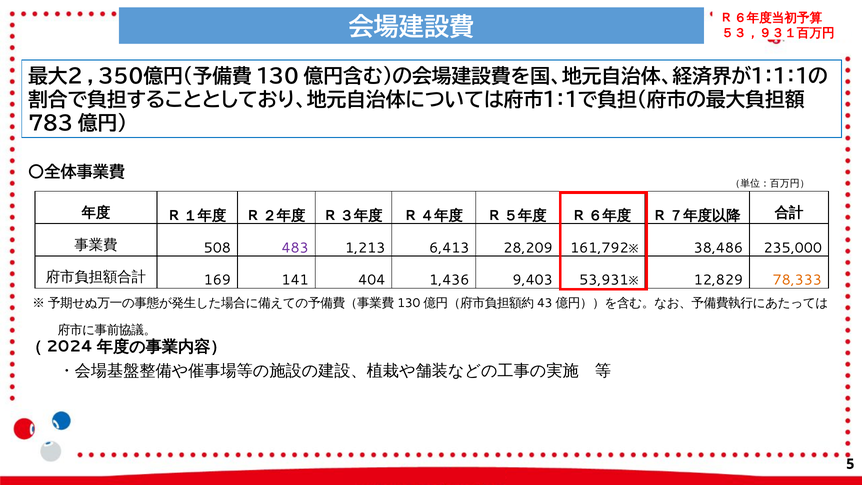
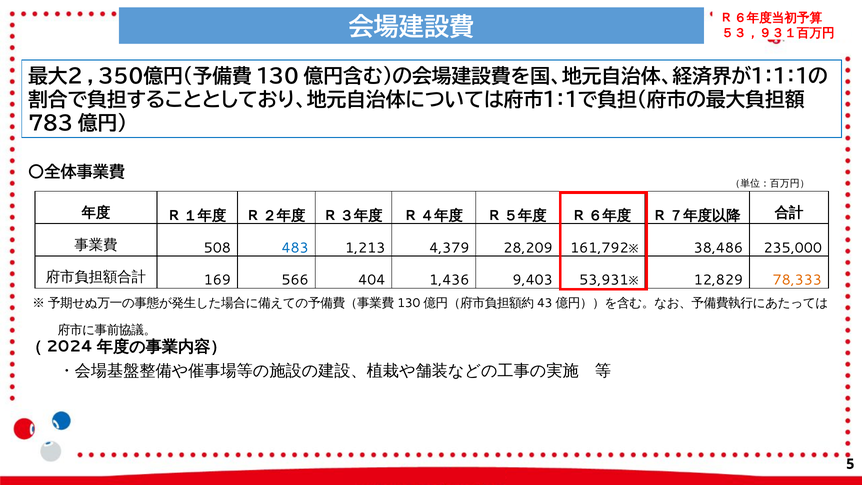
483 colour: purple -> blue (295, 248)
6,413: 6,413 -> 4,379 (449, 248)
141: 141 -> 566 (295, 280)
